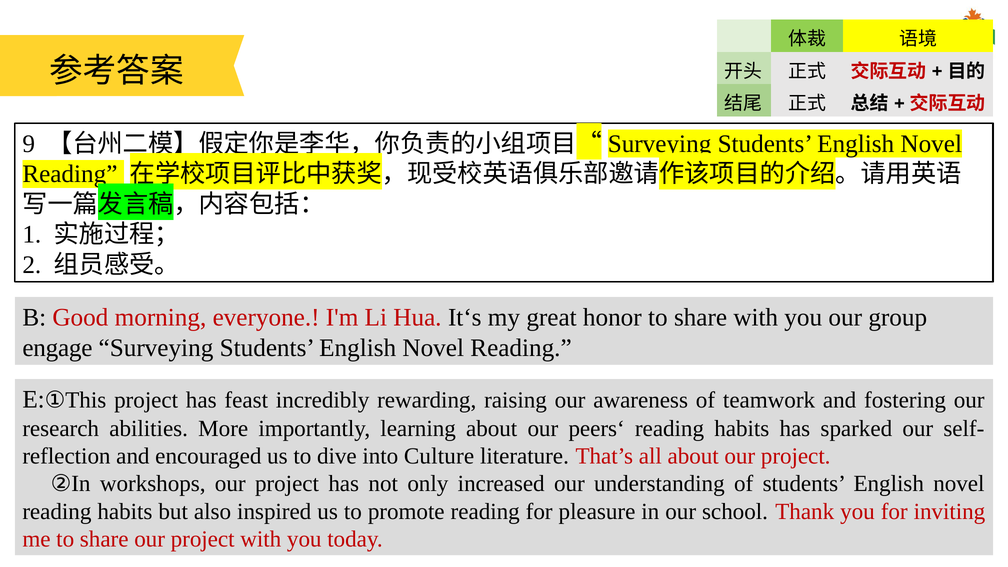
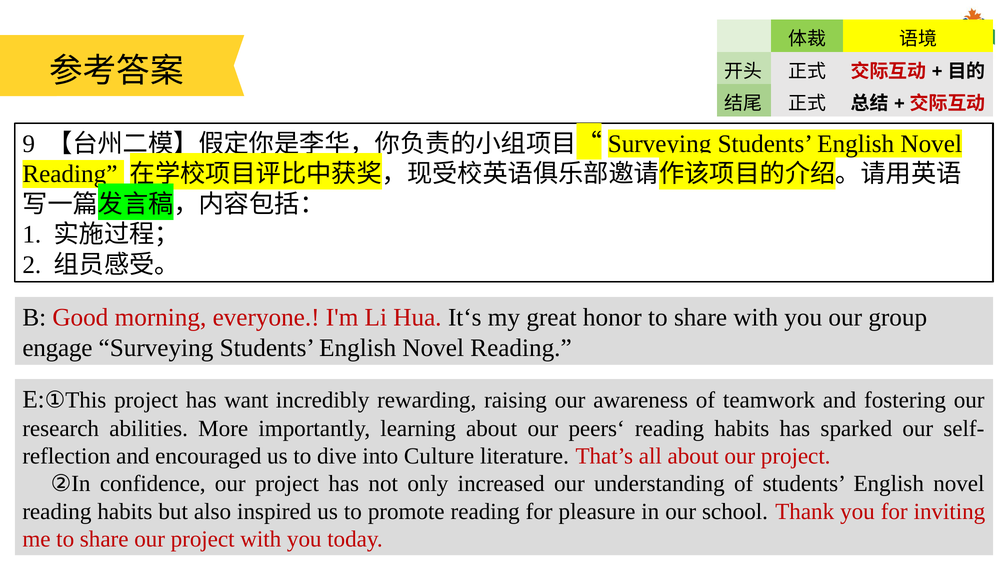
feast: feast -> want (246, 400)
workshops: workshops -> confidence (153, 484)
